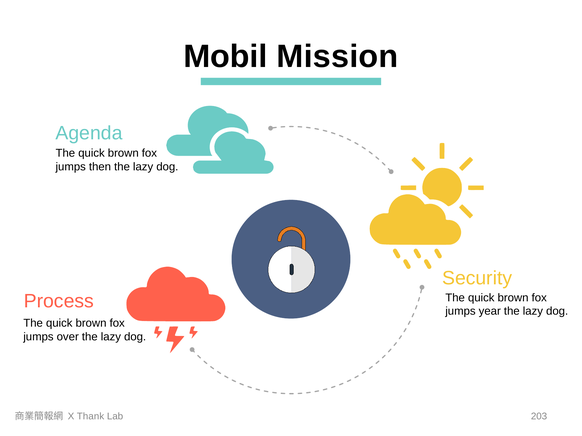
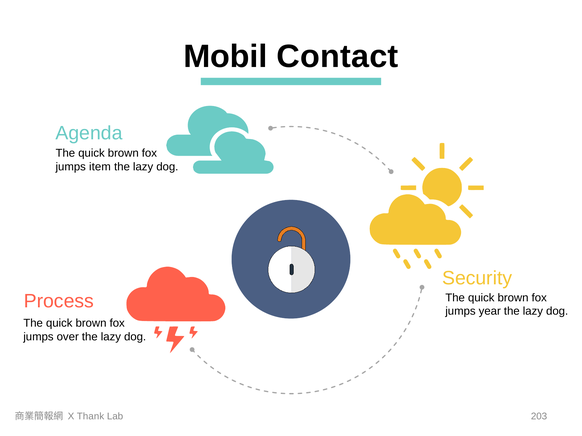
Mission: Mission -> Contact (337, 57)
then: then -> item (100, 167)
